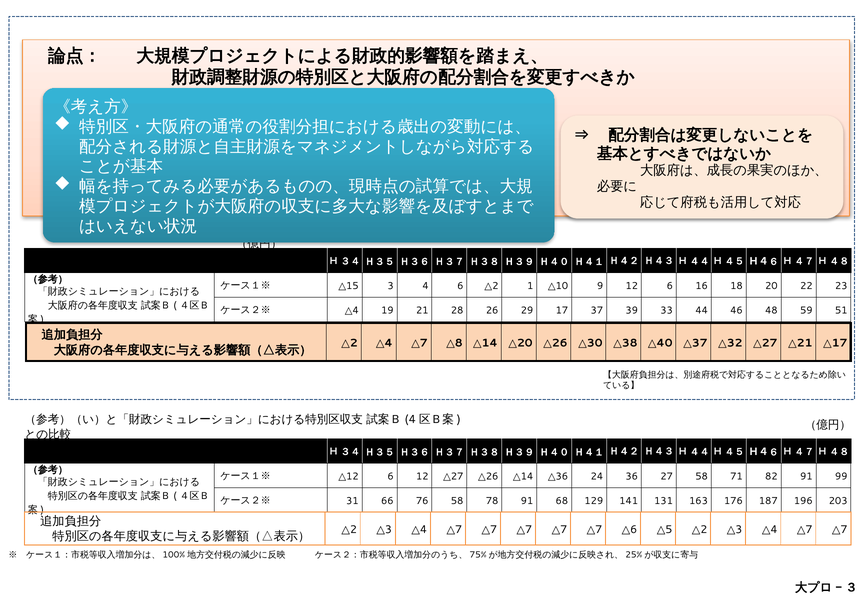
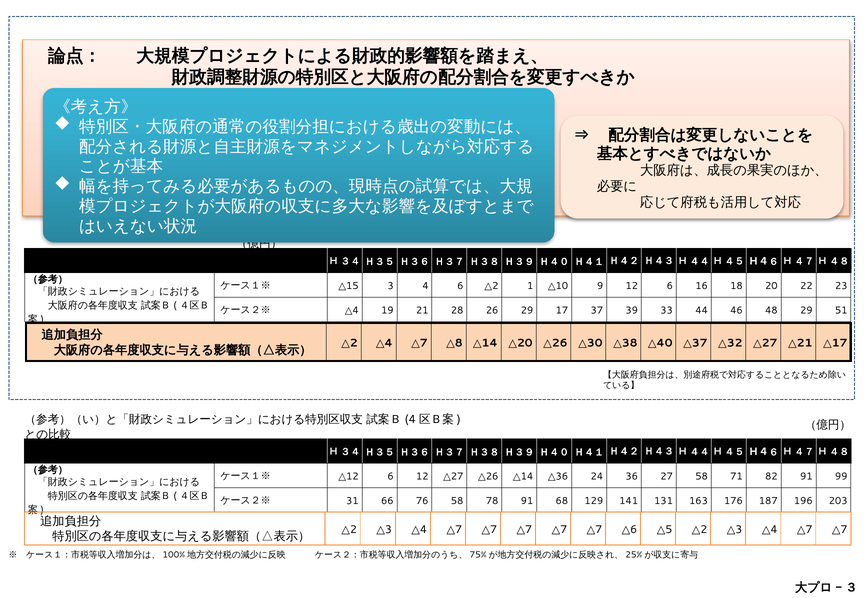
48 59: 59 -> 29 (806, 311)
